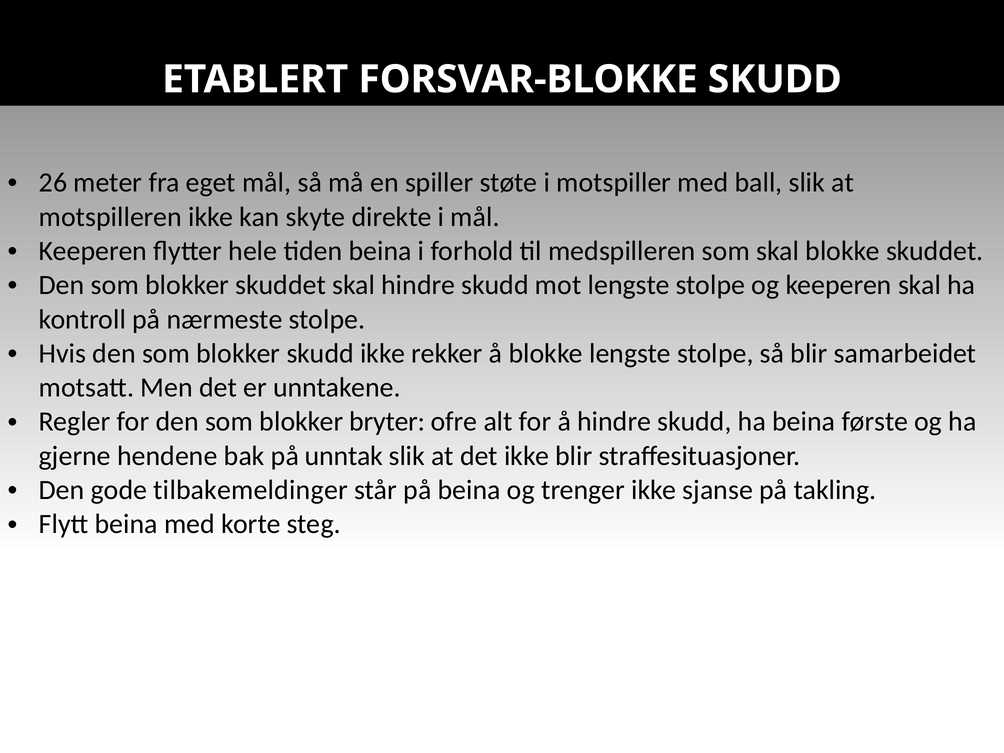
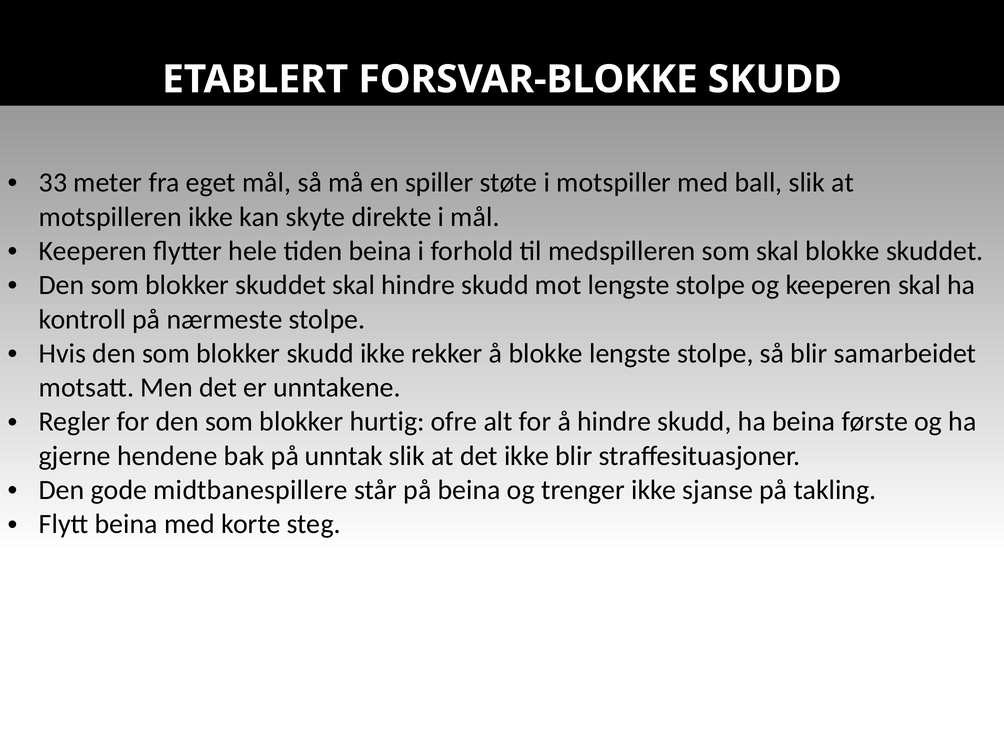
26: 26 -> 33 (53, 183)
bryter: bryter -> hurtig (387, 422)
tilbakemeldinger: tilbakemeldinger -> midtbanespillere (251, 490)
